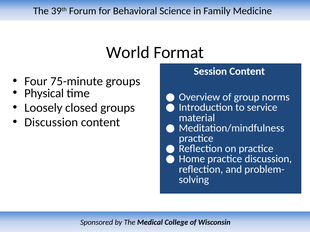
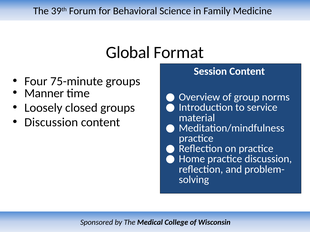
World: World -> Global (128, 53)
Physical: Physical -> Manner (44, 93)
